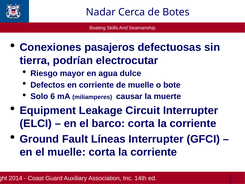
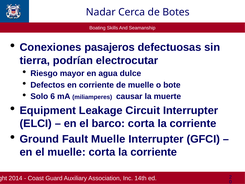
Fault Líneas: Líneas -> Muelle (108, 139)
